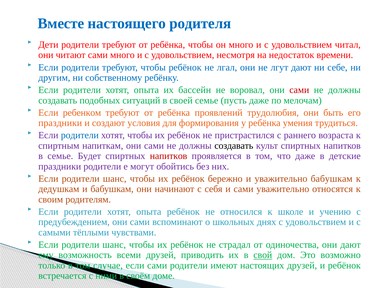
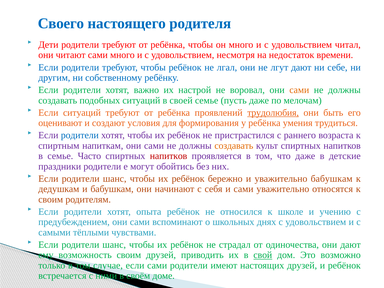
Вместе: Вместе -> Своего (61, 23)
опыта: опыта -> важно (146, 90)
бассейн: бассейн -> настрой (195, 90)
сами colour: red -> orange (299, 90)
Если ребенком: ребенком -> ситуаций (82, 113)
трудолюбия underline: none -> present (273, 113)
праздники: праздники -> оценивают (60, 123)
создавать colour: black -> orange (234, 146)
Будет: Будет -> Часто (89, 156)
возможность всеми: всеми -> своим (129, 255)
